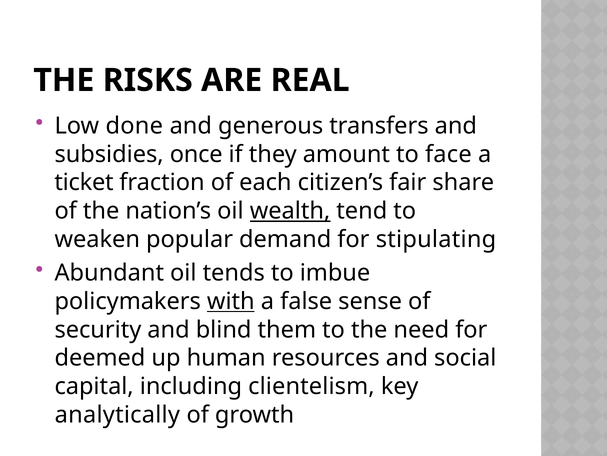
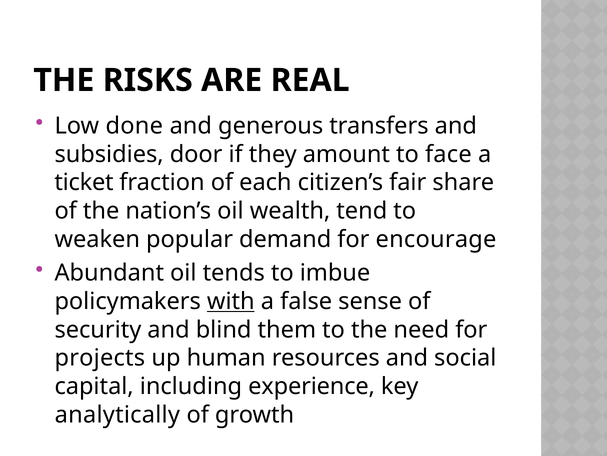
once: once -> door (196, 154)
wealth underline: present -> none (290, 211)
stipulating: stipulating -> encourage (436, 239)
deemed: deemed -> projects (100, 358)
clientelism: clientelism -> experience (312, 386)
